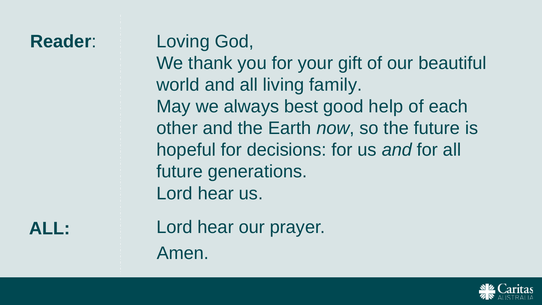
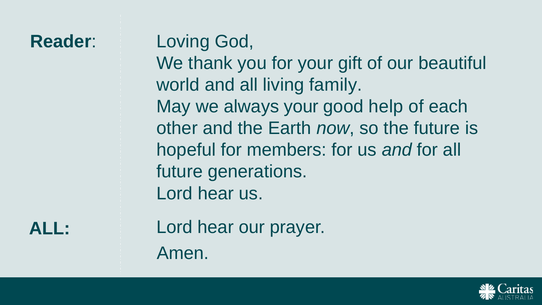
always best: best -> your (301, 107)
decisions: decisions -> members (287, 150)
